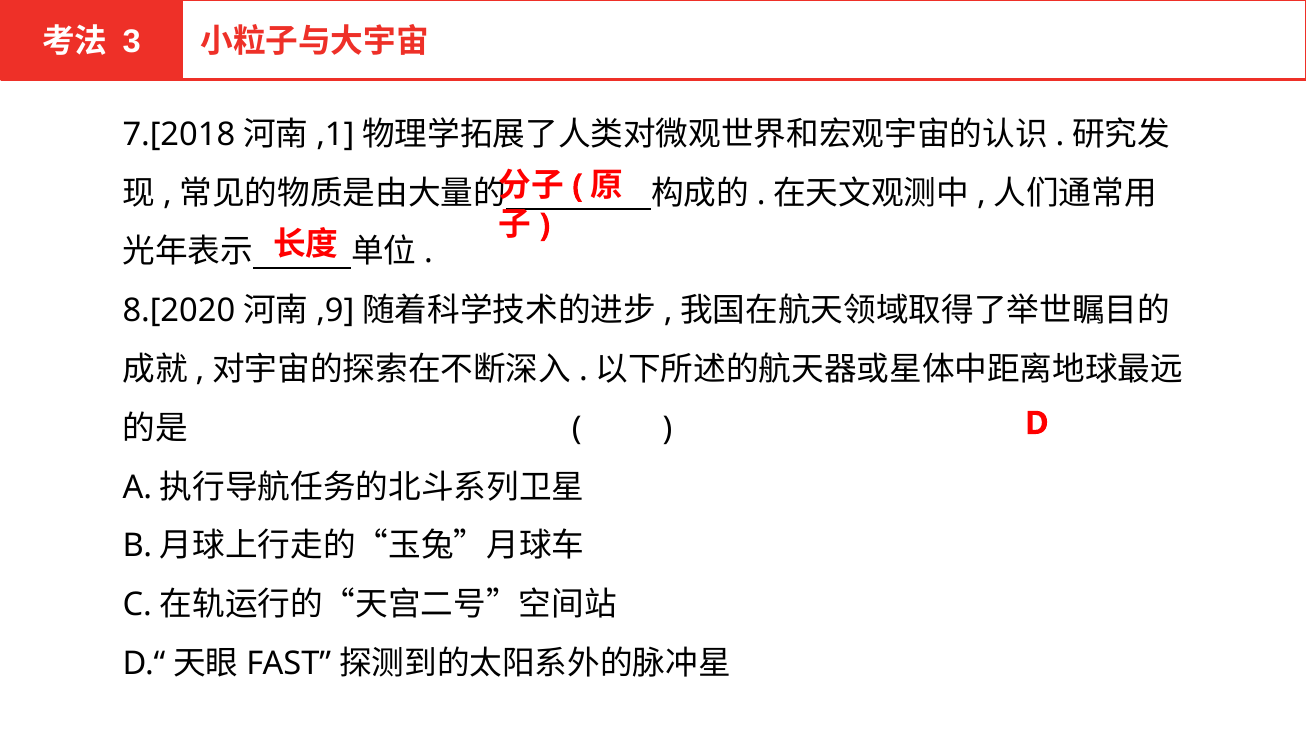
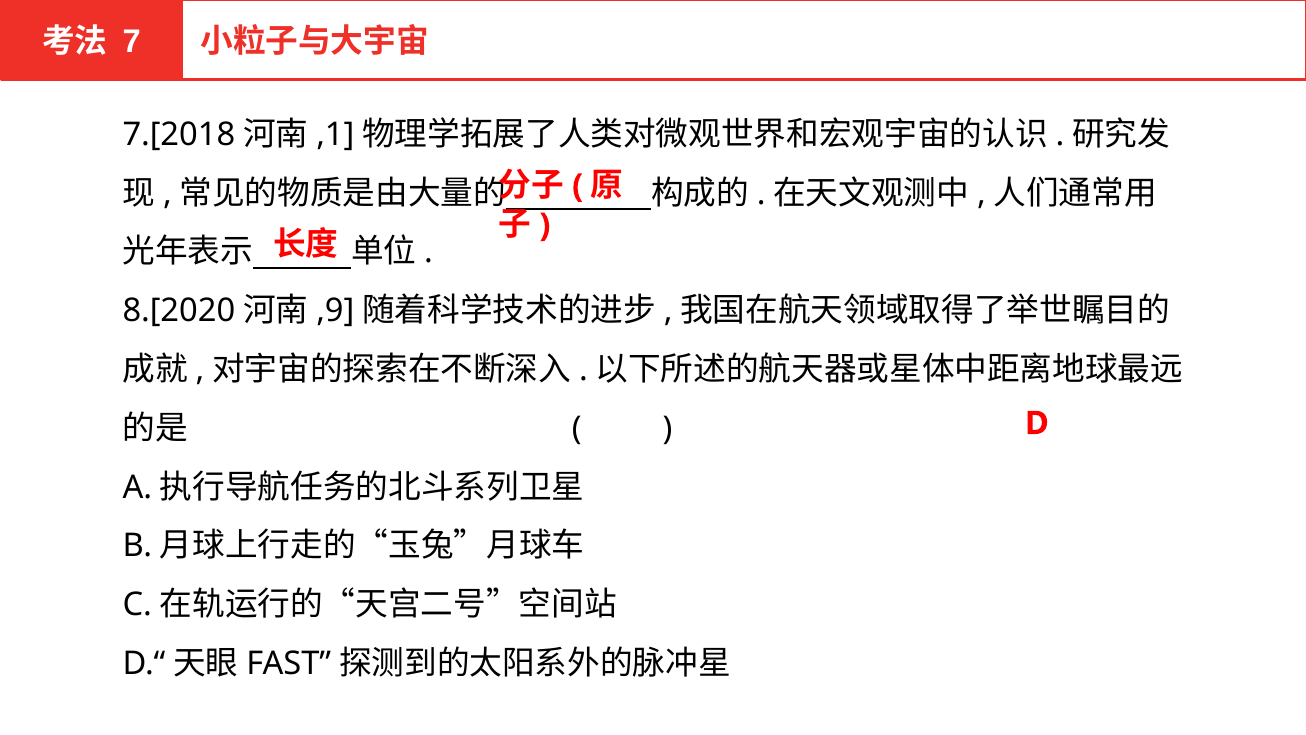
3: 3 -> 7 (132, 42)
